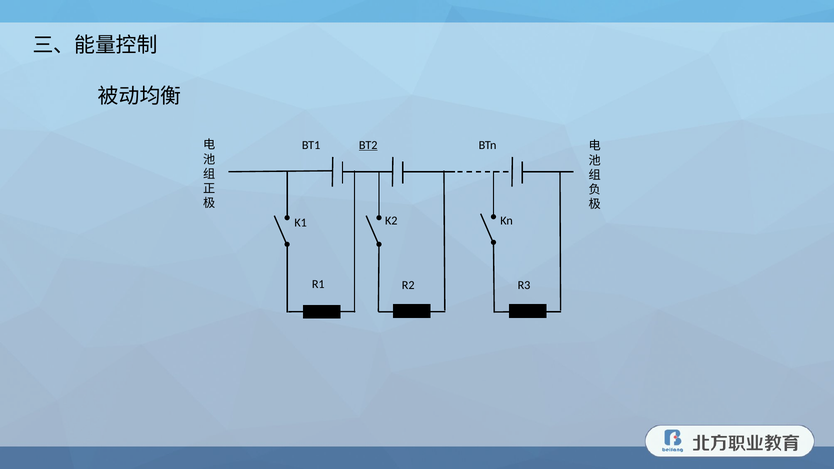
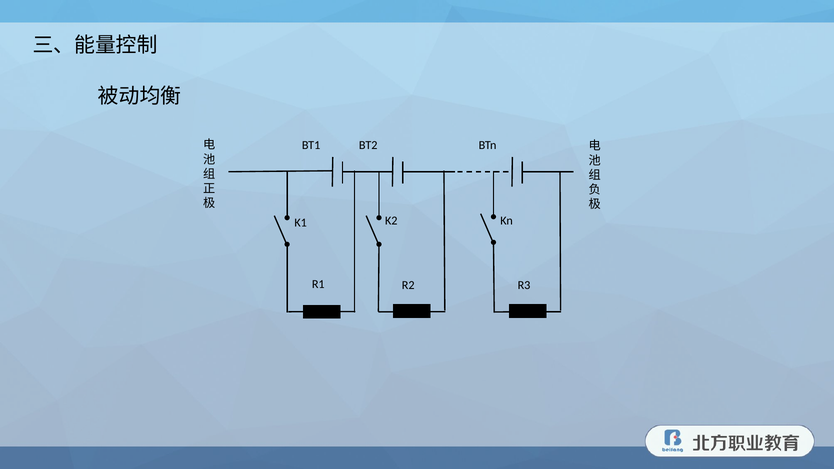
BT2 underline: present -> none (368, 145)
